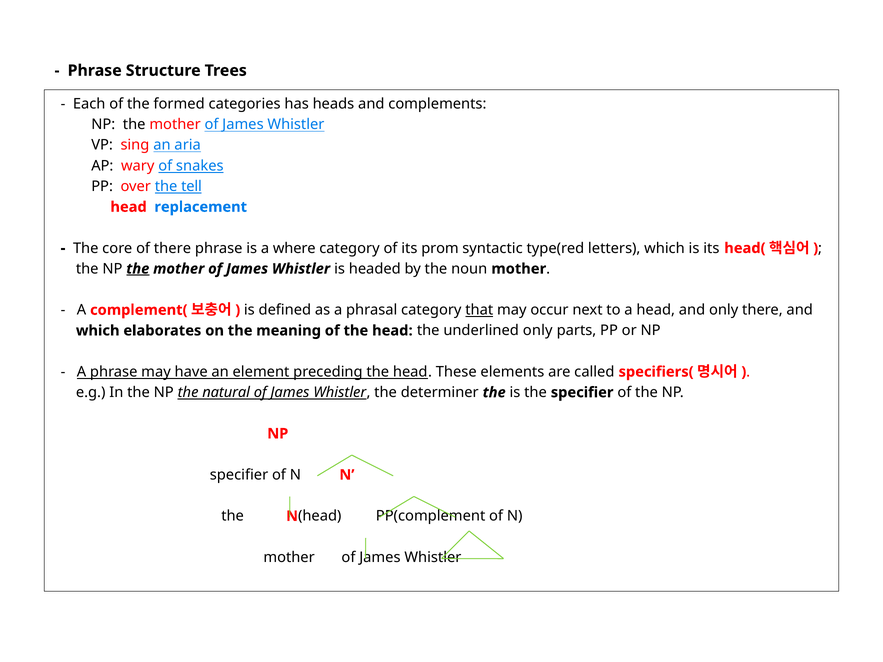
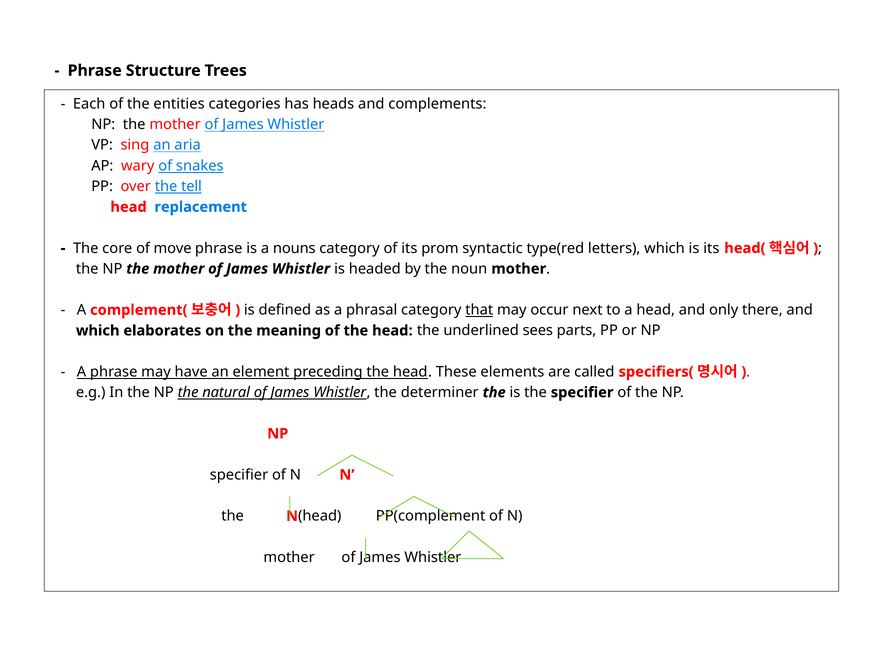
formed: formed -> entities (179, 104)
of there: there -> move (173, 248)
where: where -> nouns (294, 248)
the underline: present -> none (138, 269)
underlined only: only -> sees (538, 331)
